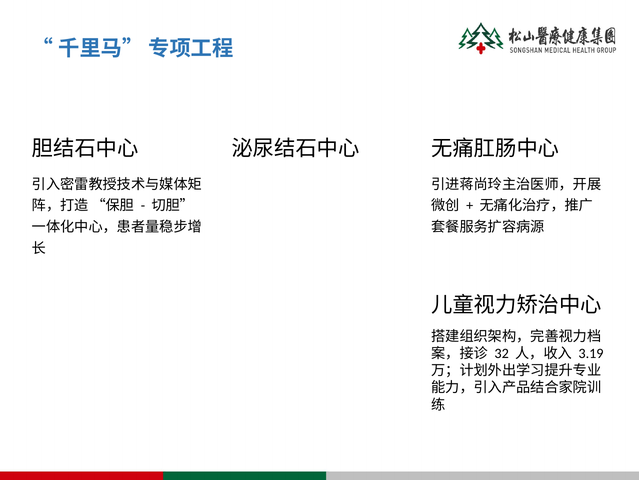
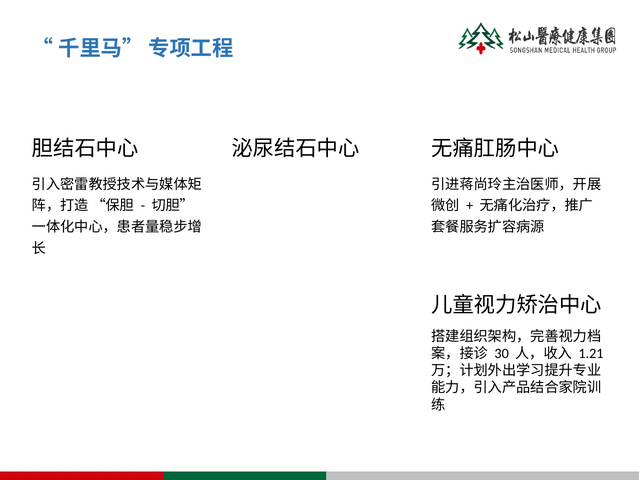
32: 32 -> 30 (502, 353)
3.19: 3.19 -> 1.21 (591, 353)
